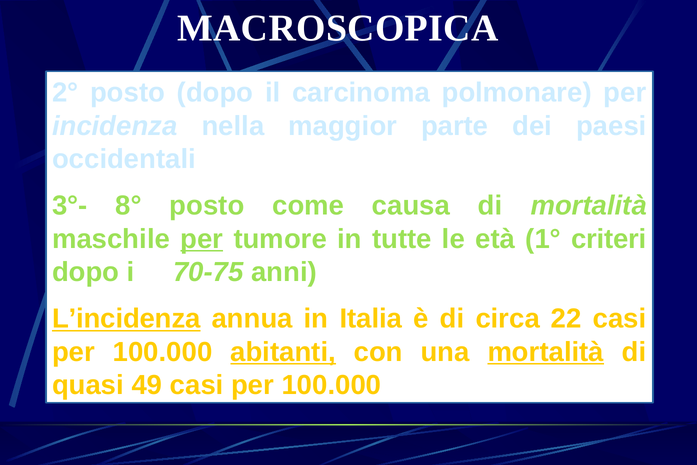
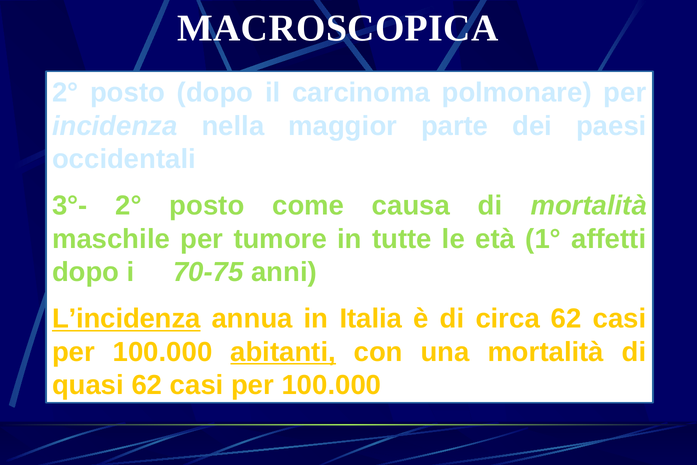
3°- 8°: 8° -> 2° (129, 206)
per underline: present -> none (202, 239)
criteri: criteri -> affetti (609, 239)
circa 22: 22 -> 62 (566, 319)
mortalità underline: present -> none (546, 352)
quasi 49: 49 -> 62 (147, 385)
